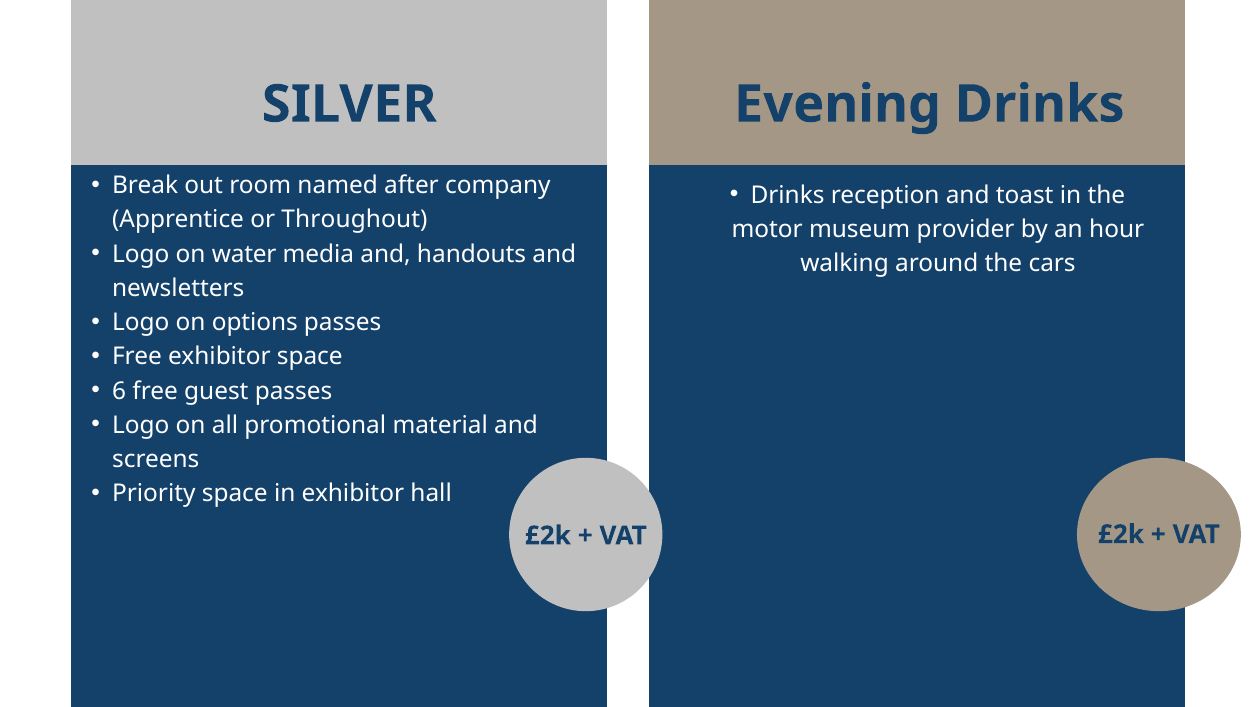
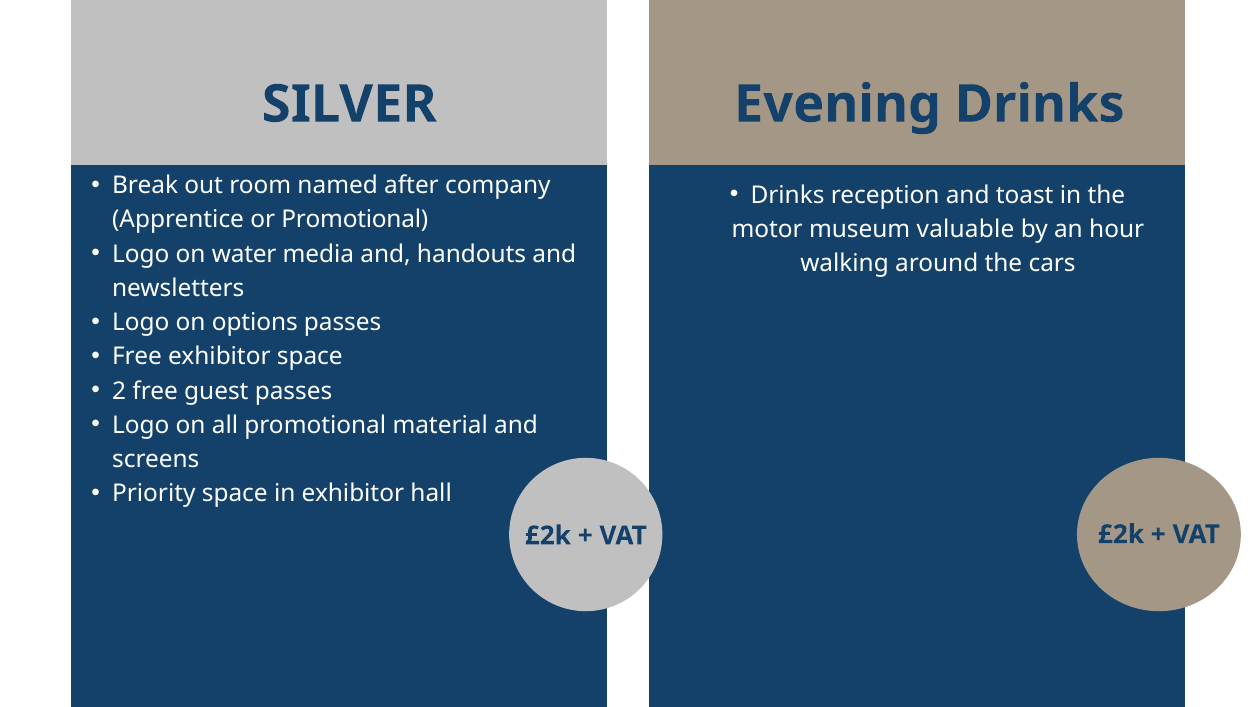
or Throughout: Throughout -> Promotional (355, 220)
provider: provider -> valuable (966, 229)
6: 6 -> 2 (119, 391)
